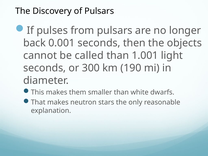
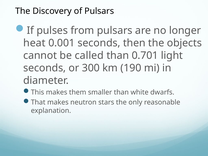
back: back -> heat (34, 43)
1.001: 1.001 -> 0.701 (145, 55)
